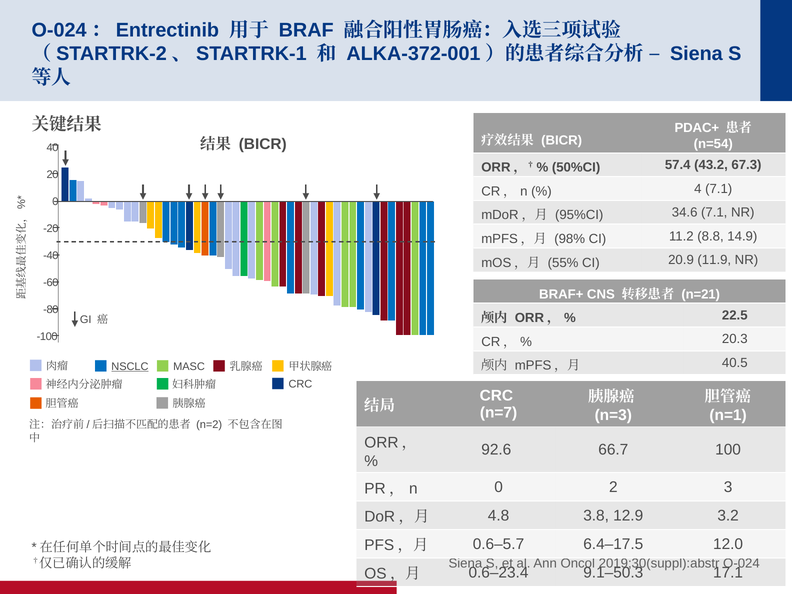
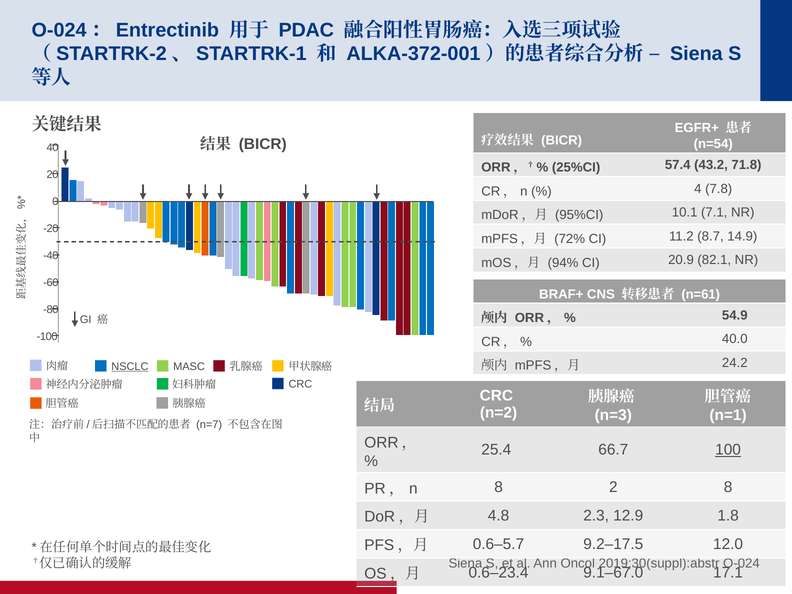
BRAF: BRAF -> PDAC (306, 30)
PDAC+: PDAC+ -> EGFR+ (697, 128)
50%CI: 50%CI -> 25%CI (576, 168)
67.3: 67.3 -> 71.8 (746, 165)
4 7.1: 7.1 -> 7.8 (719, 189)
34.6: 34.6 -> 10.1 (685, 213)
98%: 98% -> 72% (570, 239)
8.8: 8.8 -> 8.7 (710, 236)
55%: 55% -> 94% (563, 263)
11.9: 11.9 -> 82.1 (714, 260)
n=21: n=21 -> n=61 (701, 294)
22.5: 22.5 -> 54.9 (735, 315)
20.3: 20.3 -> 40.0 (735, 339)
40.5: 40.5 -> 24.2 (735, 363)
n=7: n=7 -> n=2 (499, 413)
n=2: n=2 -> n=7 (209, 425)
92.6: 92.6 -> 25.4 (496, 450)
100 underline: none -> present (728, 450)
0: 0 -> 8 (499, 487)
2 3: 3 -> 8 (728, 487)
3.8: 3.8 -> 2.3 (596, 516)
3.2: 3.2 -> 1.8 (728, 516)
6.4–17.5: 6.4–17.5 -> 9.2–17.5 (613, 544)
9.1–50.3: 9.1–50.3 -> 9.1–67.0 (613, 572)
